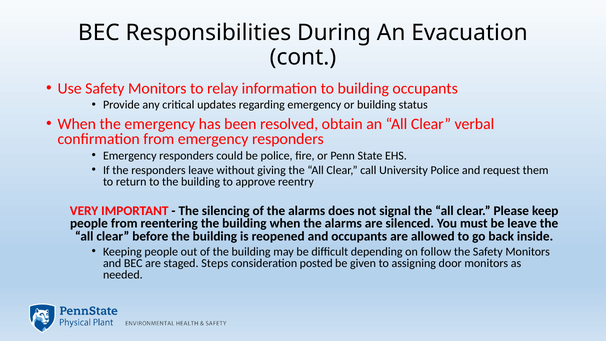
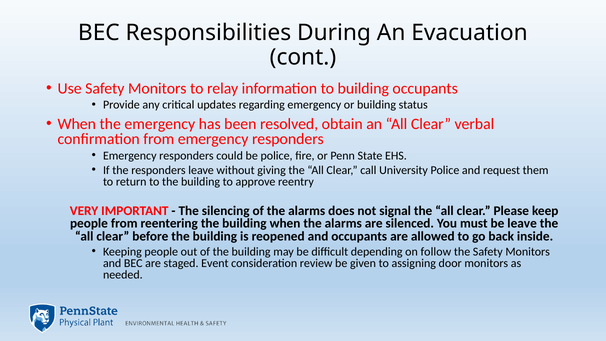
Steps: Steps -> Event (215, 263)
posted: posted -> review (316, 263)
